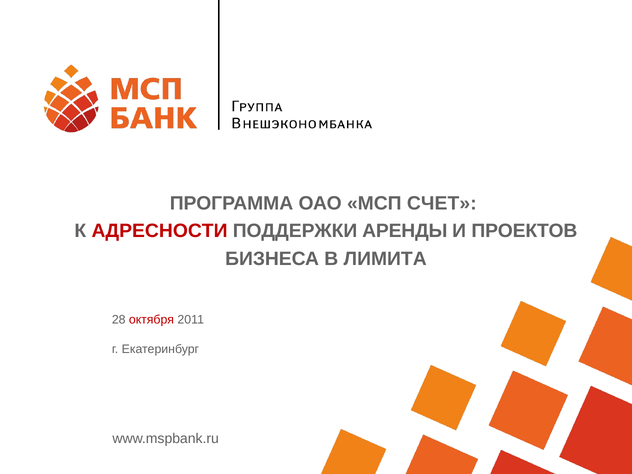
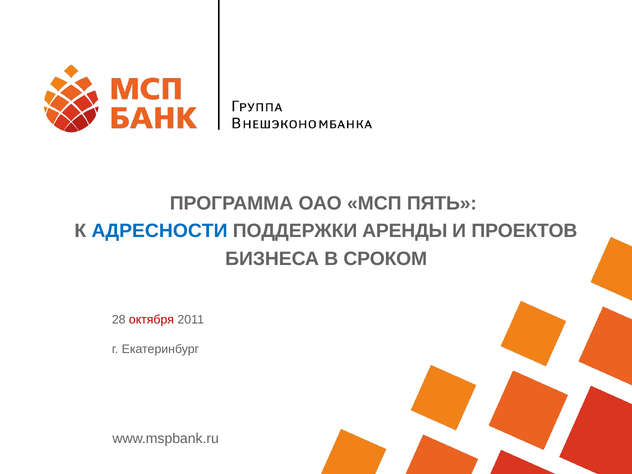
СЧЕТ: СЧЕТ -> ПЯТЬ (442, 203)
АДРЕСНОСТИ colour: red -> blue (160, 231)
ЛИМИТА: ЛИМИТА -> СРОКОМ (385, 259)
